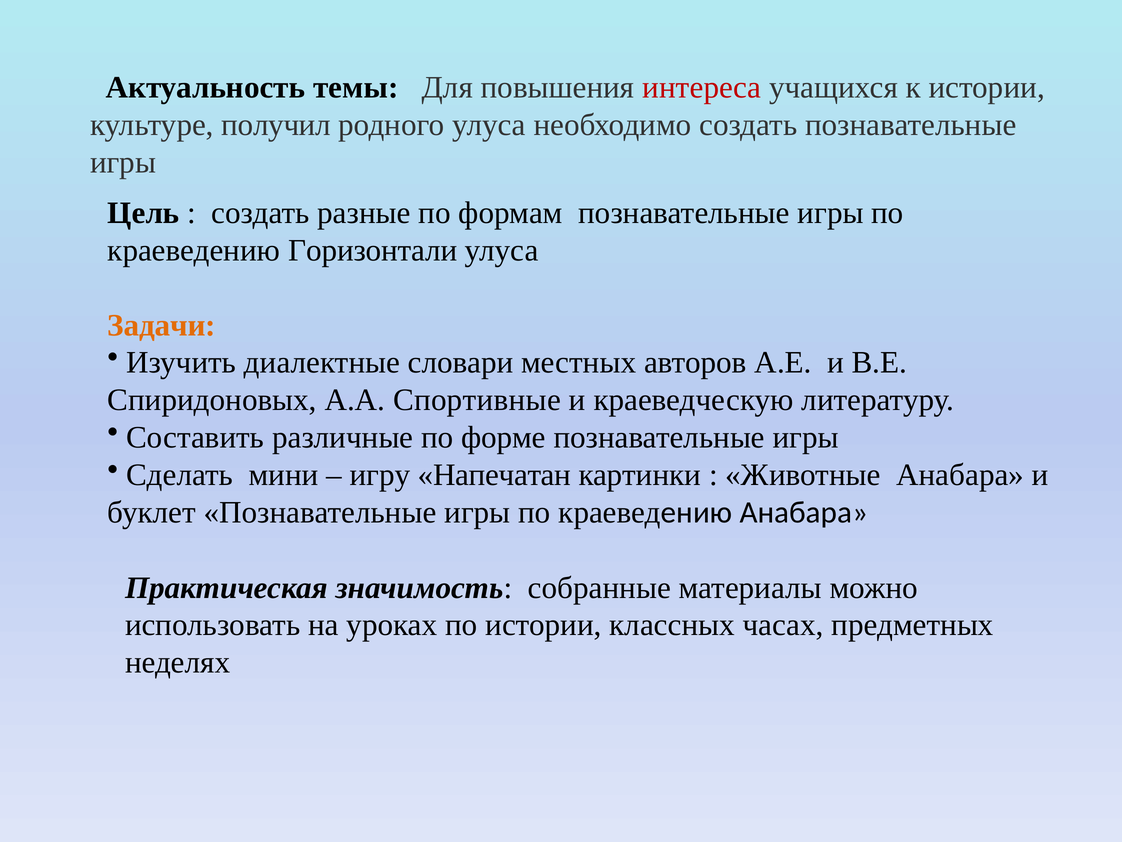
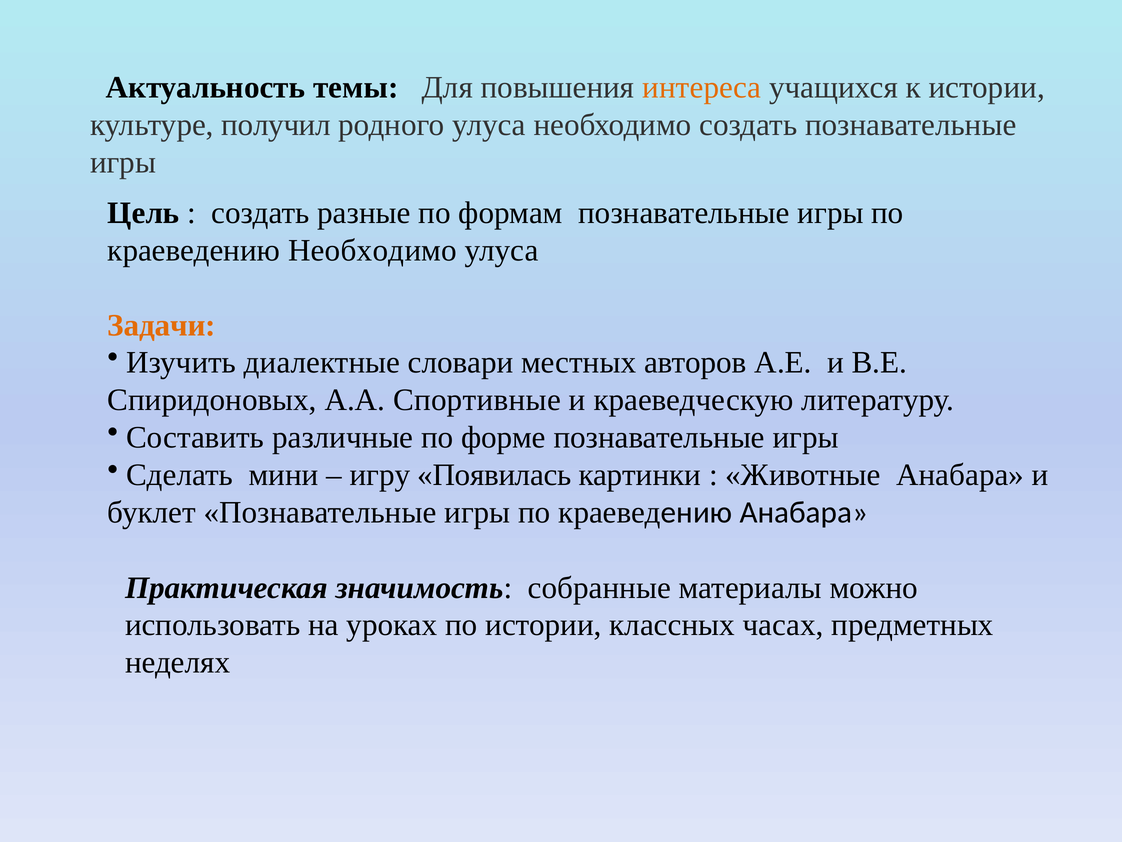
интереса colour: red -> orange (702, 87)
краеведению Горизонтали: Горизонтали -> Необходимо (373, 250)
Напечатан: Напечатан -> Появилась (494, 475)
